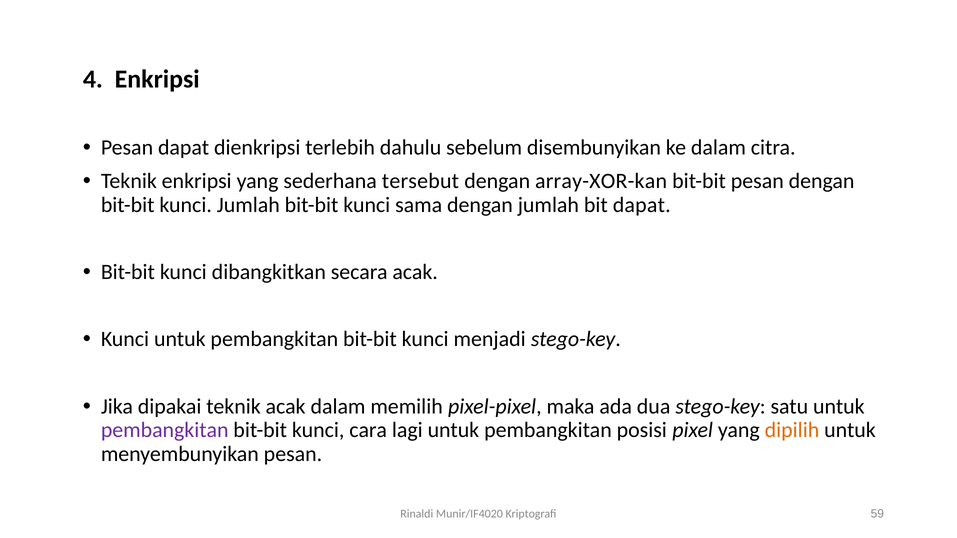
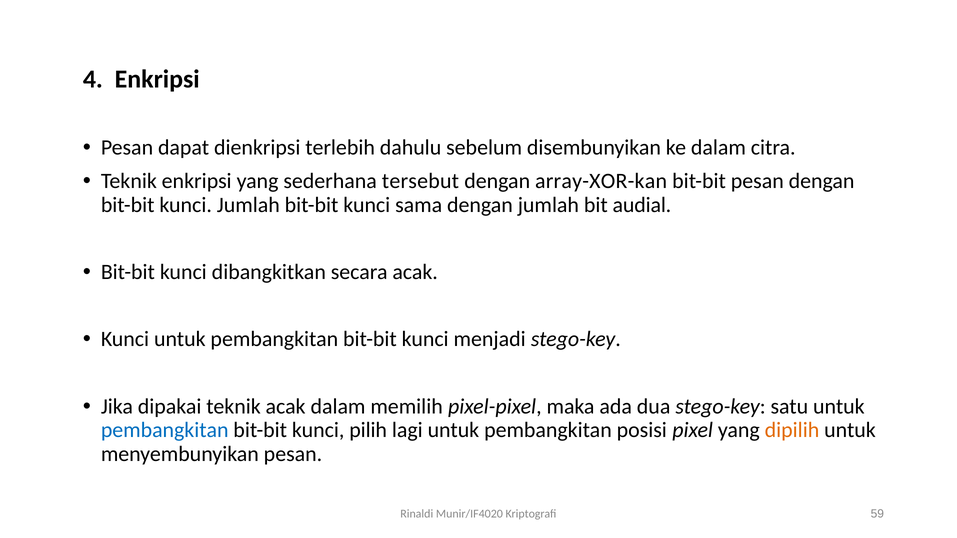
bit dapat: dapat -> audial (642, 205)
pembangkitan colour: purple -> blue (165, 430)
cara: cara -> pilih (368, 430)
